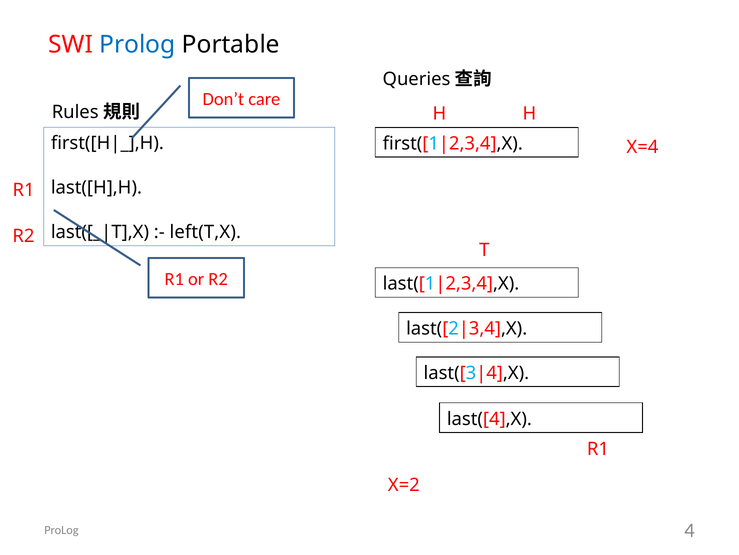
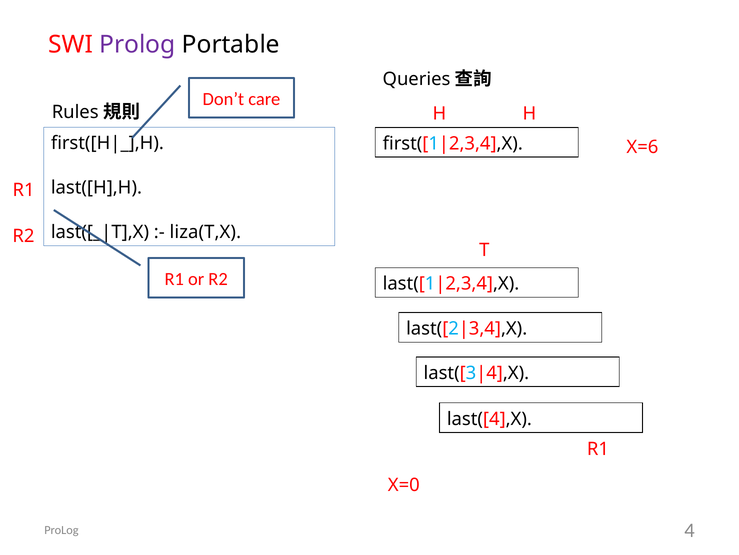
Prolog colour: blue -> purple (137, 45)
X=4: X=4 -> X=6 (642, 147)
left(T,X: left(T,X -> liza(T,X (205, 232)
X=2: X=2 -> X=0 (404, 484)
